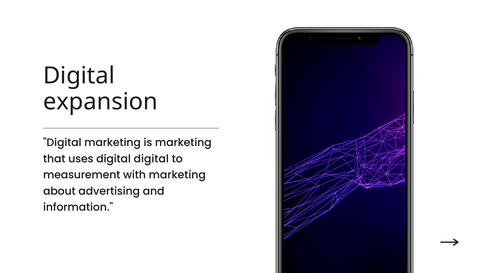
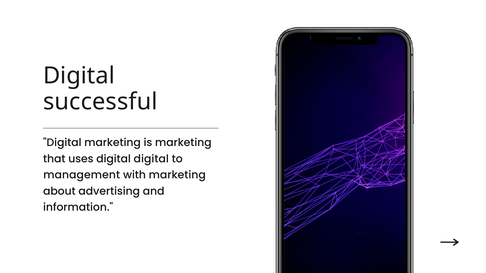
expansion: expansion -> successful (100, 102)
measurement: measurement -> management (82, 175)
